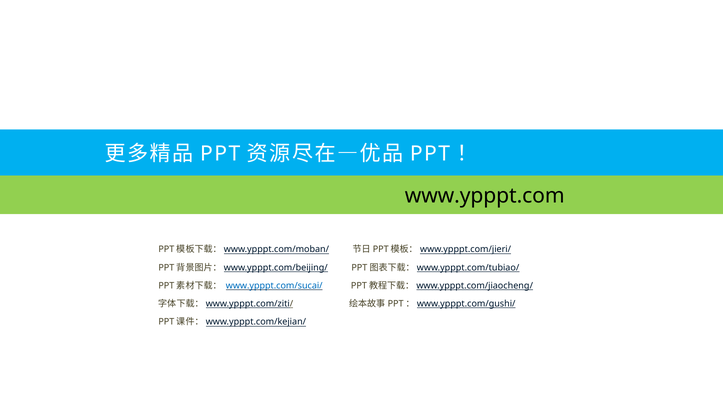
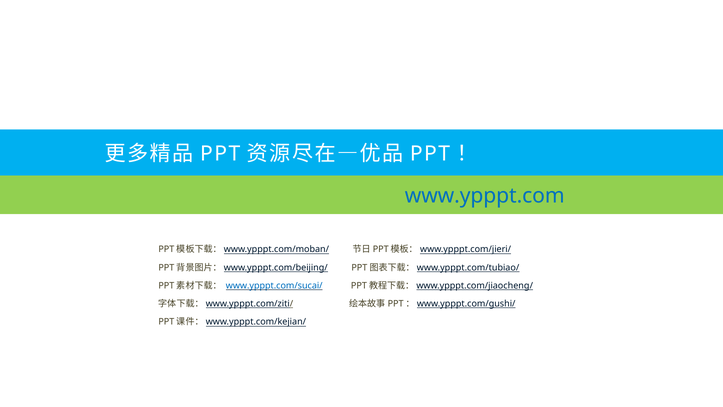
www.ypppt.com colour: black -> blue (485, 196)
